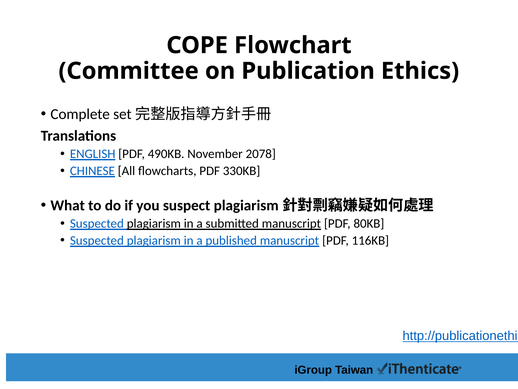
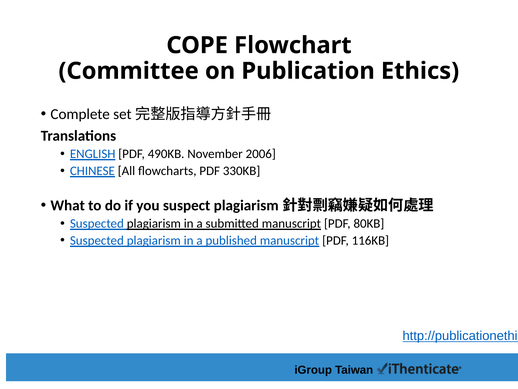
2078: 2078 -> 2006 (261, 154)
